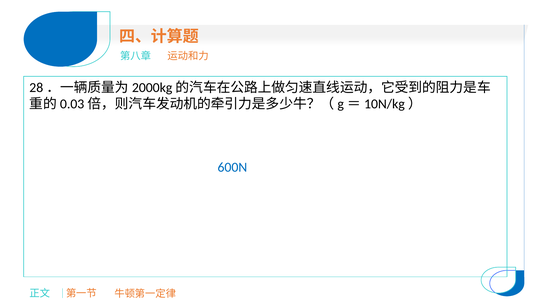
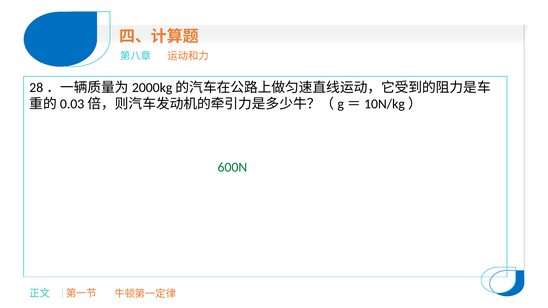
600N colour: blue -> green (232, 167)
